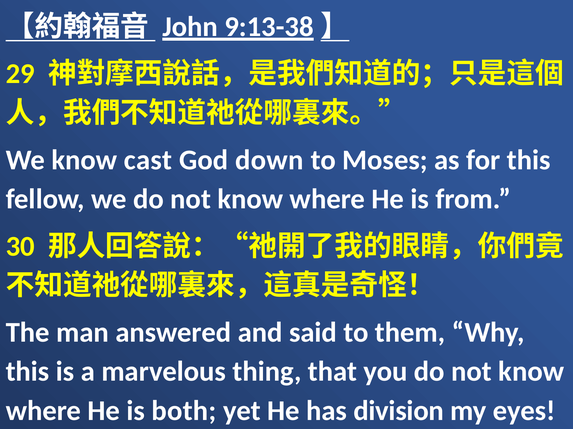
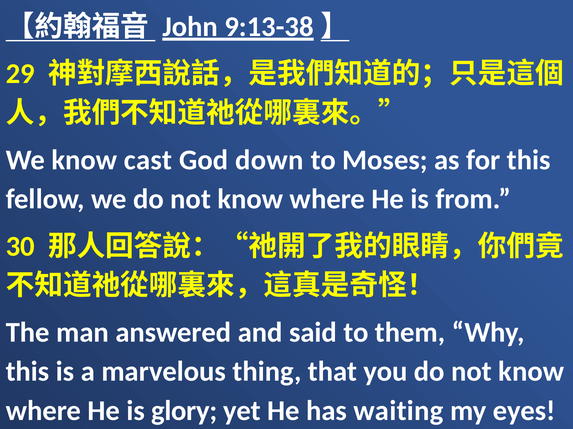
both: both -> glory (184, 411)
division: division -> waiting (398, 411)
